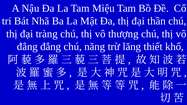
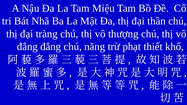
lăng: lăng -> phạt (132, 47)
